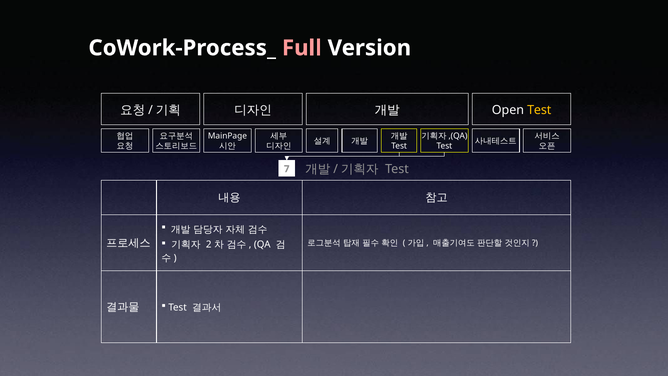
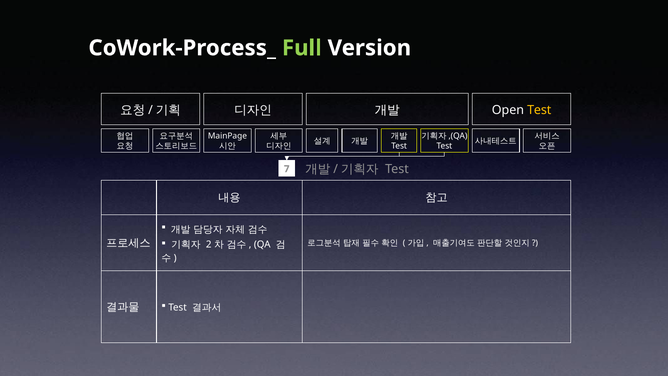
Full colour: pink -> light green (302, 48)
